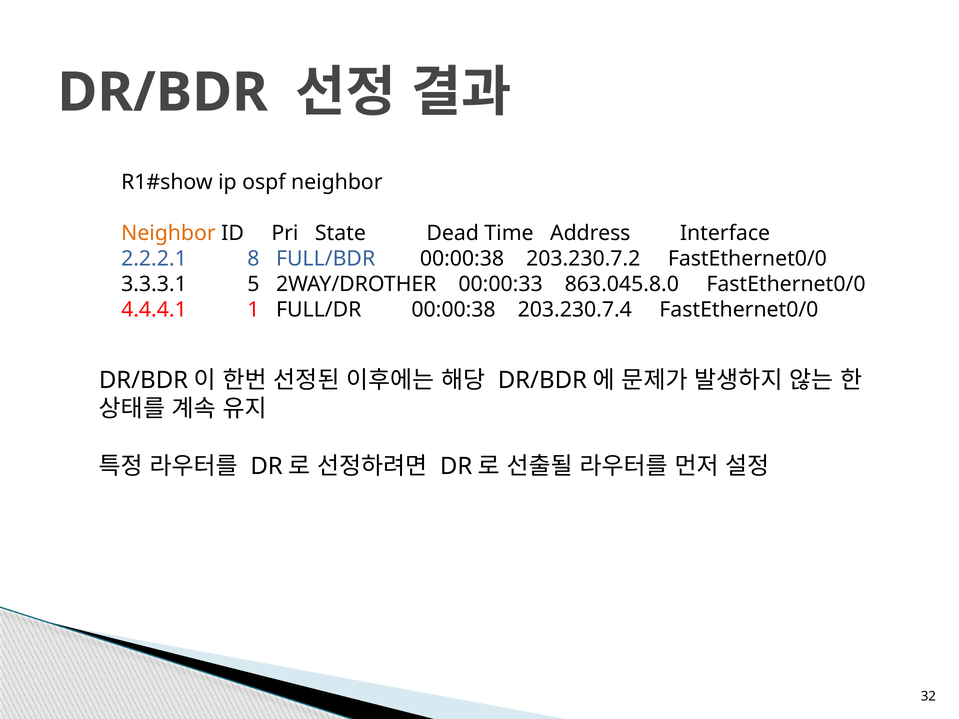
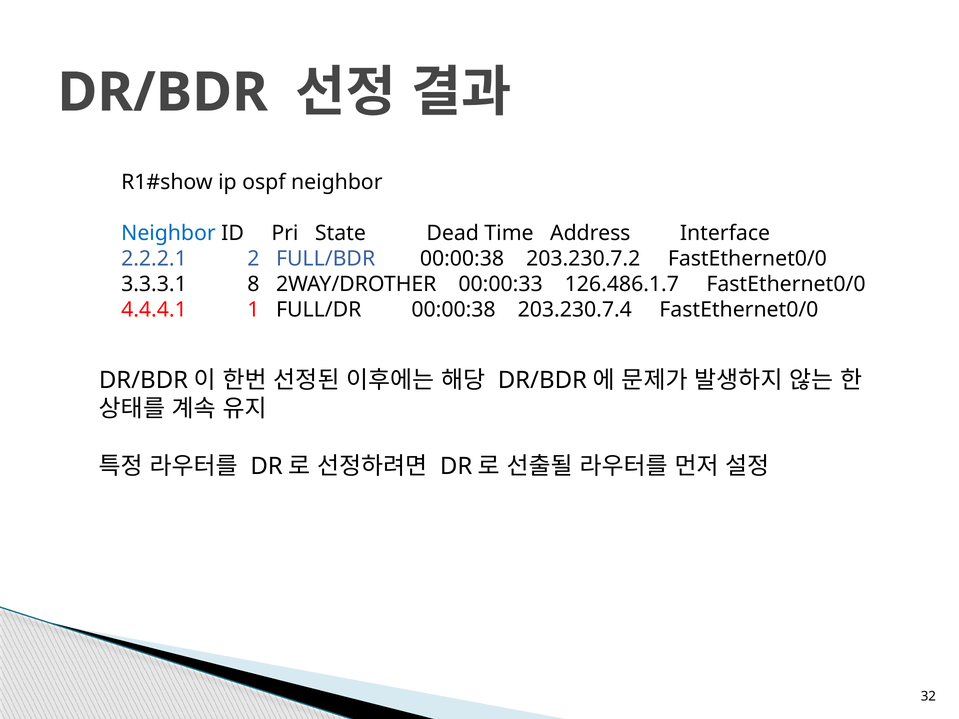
Neighbor colour: orange -> blue (168, 233)
8: 8 -> 2 (253, 259)
5: 5 -> 8 (253, 284)
863.045.8.0: 863.045.8.0 -> 126.486.1.7 (622, 284)
